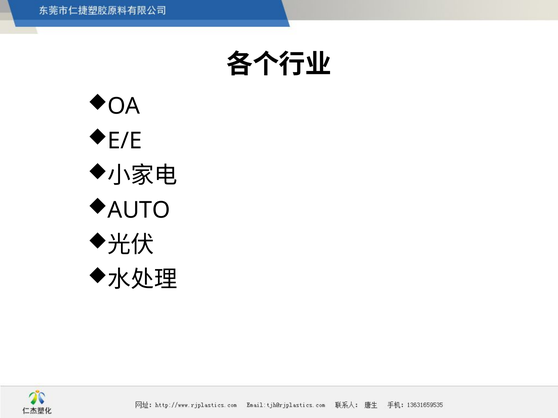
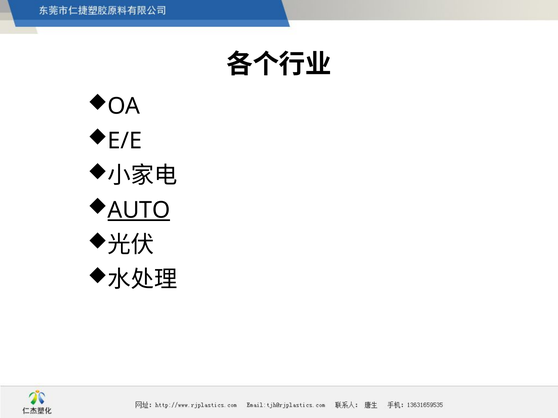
AUTO underline: none -> present (139, 210)
